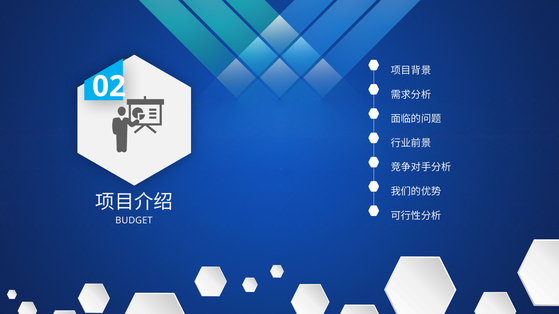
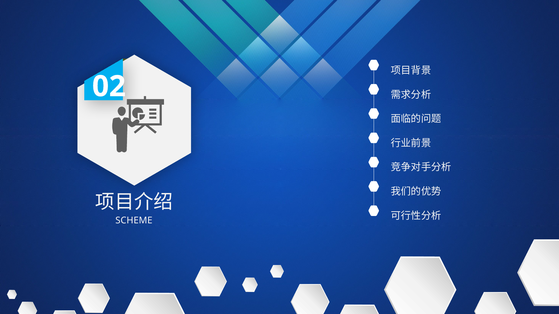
BUDGET: BUDGET -> SCHEME (134, 221)
